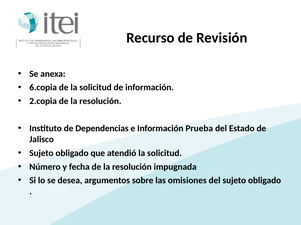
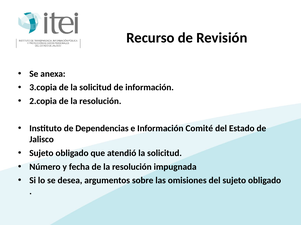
6.copia: 6.copia -> 3.copia (43, 88)
Prueba: Prueba -> Comité (199, 129)
